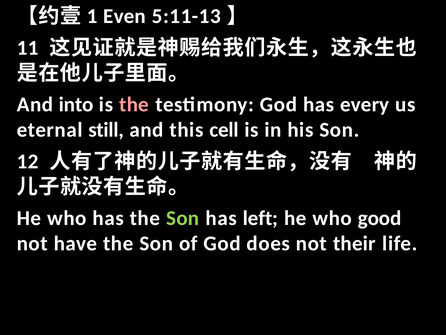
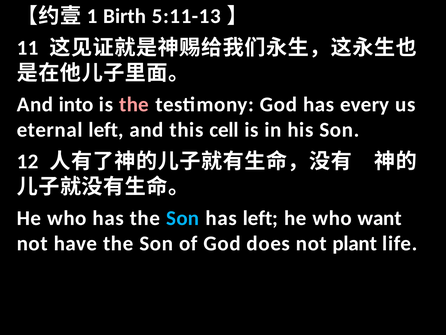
Even: Even -> Birth (125, 16)
eternal still: still -> left (106, 130)
Son colour: light green -> light blue (183, 218)
good: good -> want (380, 218)
their: their -> plant (355, 243)
